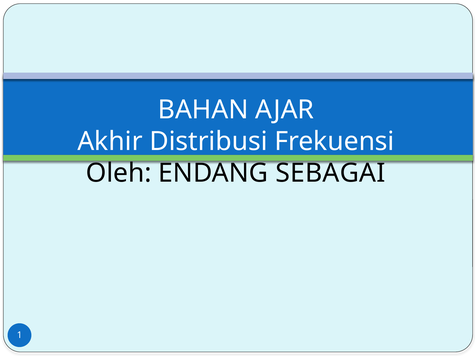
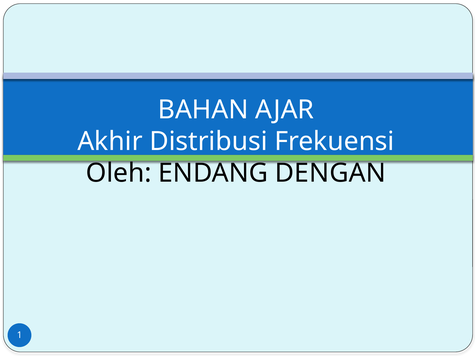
SEBAGAI: SEBAGAI -> DENGAN (330, 173)
